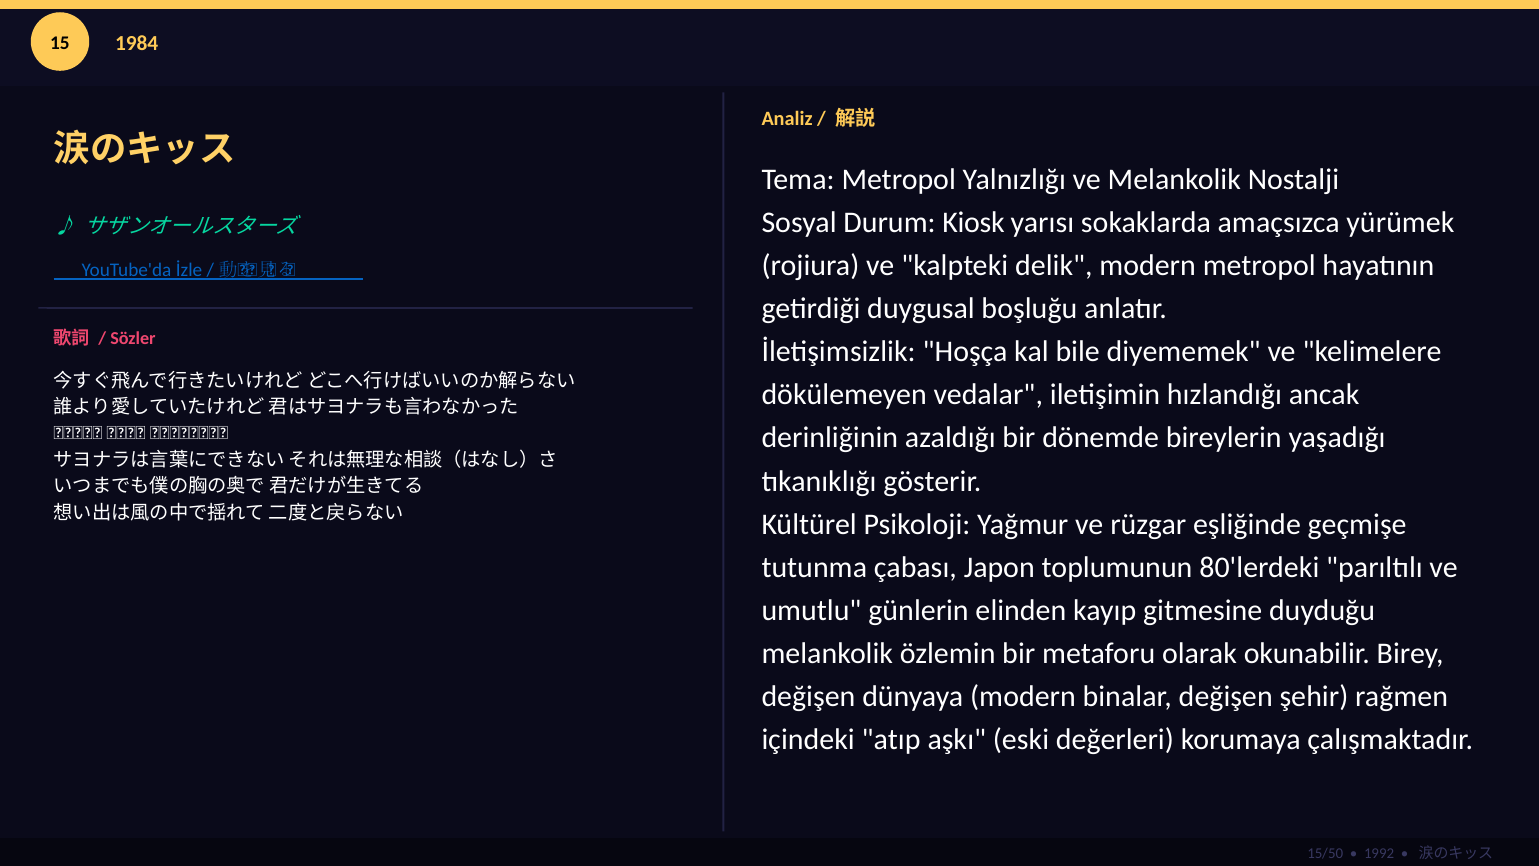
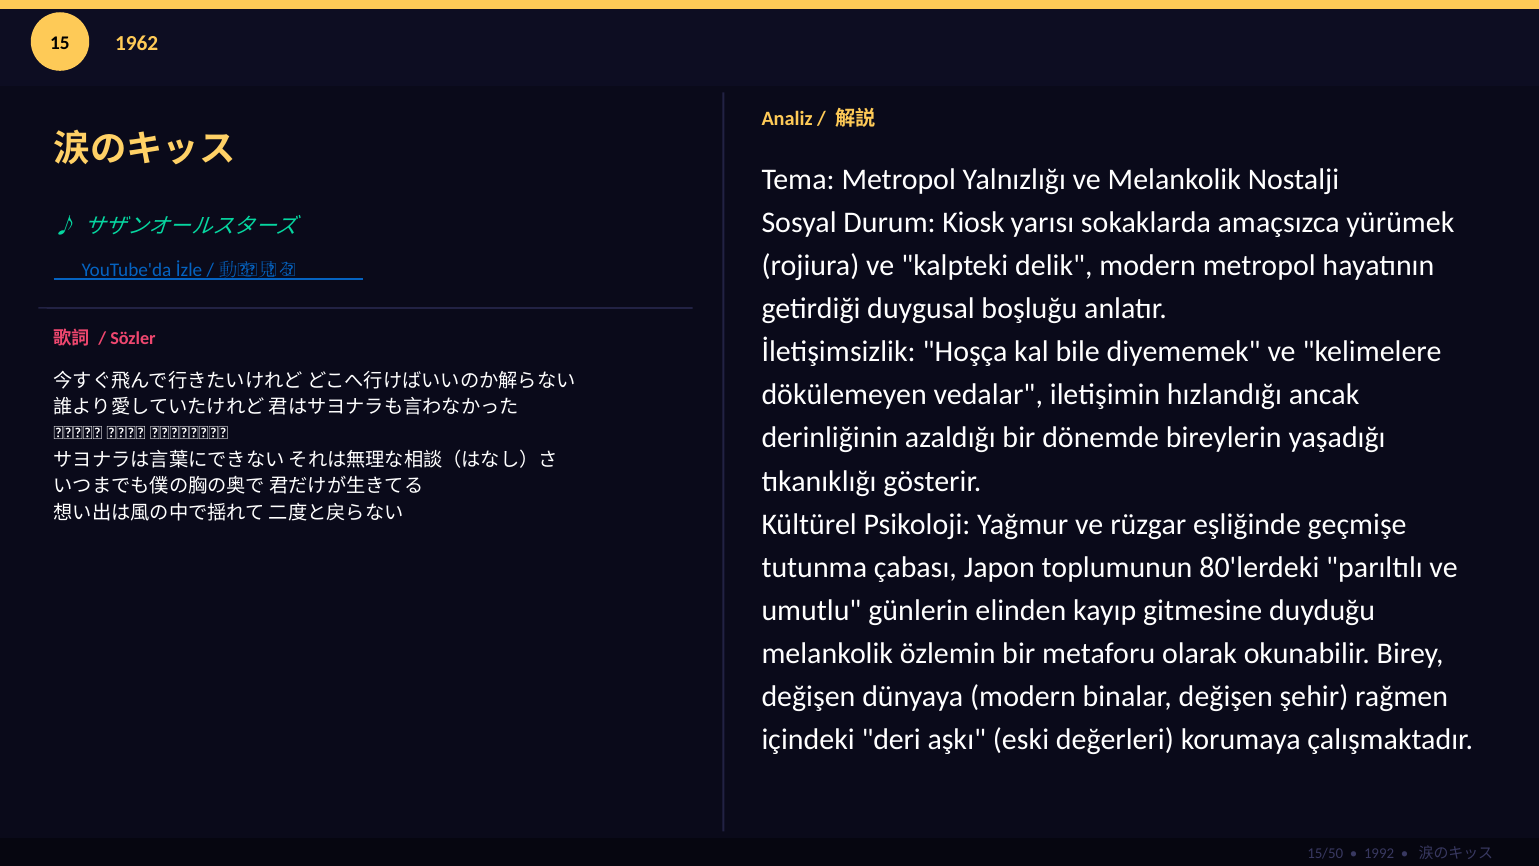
1984: 1984 -> 1962 (137, 44)
atıp: atıp -> deri (891, 740)
